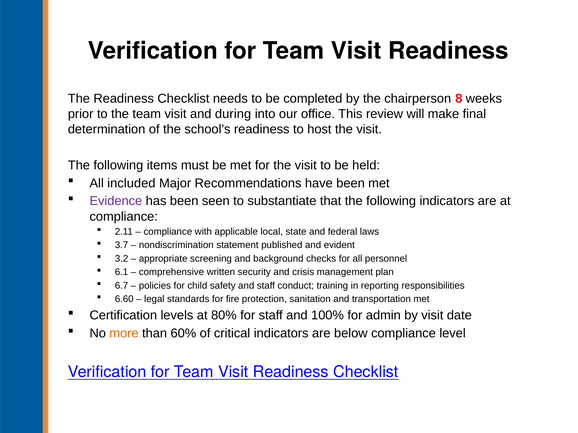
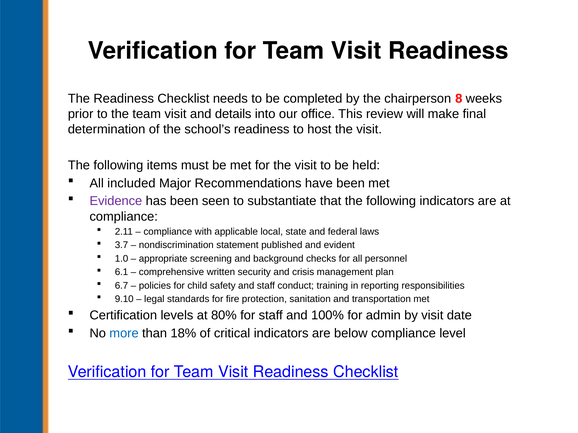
during: during -> details (233, 114)
3.2: 3.2 -> 1.0 (122, 259)
6.60: 6.60 -> 9.10 (124, 299)
more colour: orange -> blue (124, 334)
60%: 60% -> 18% (183, 334)
